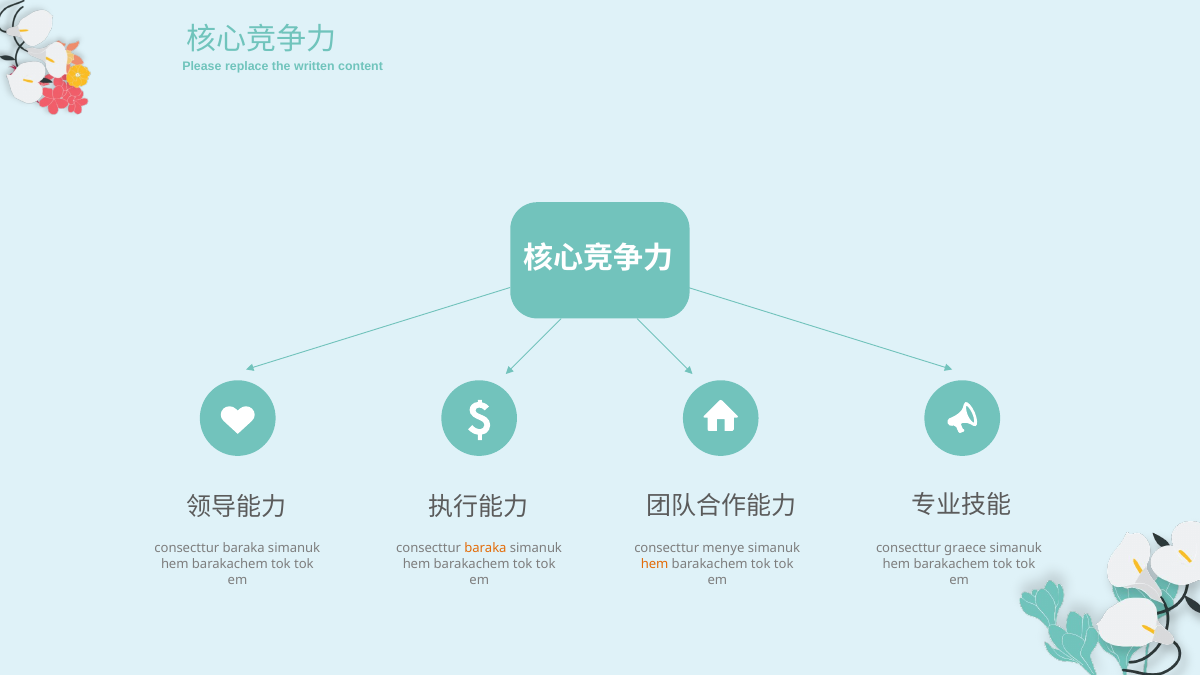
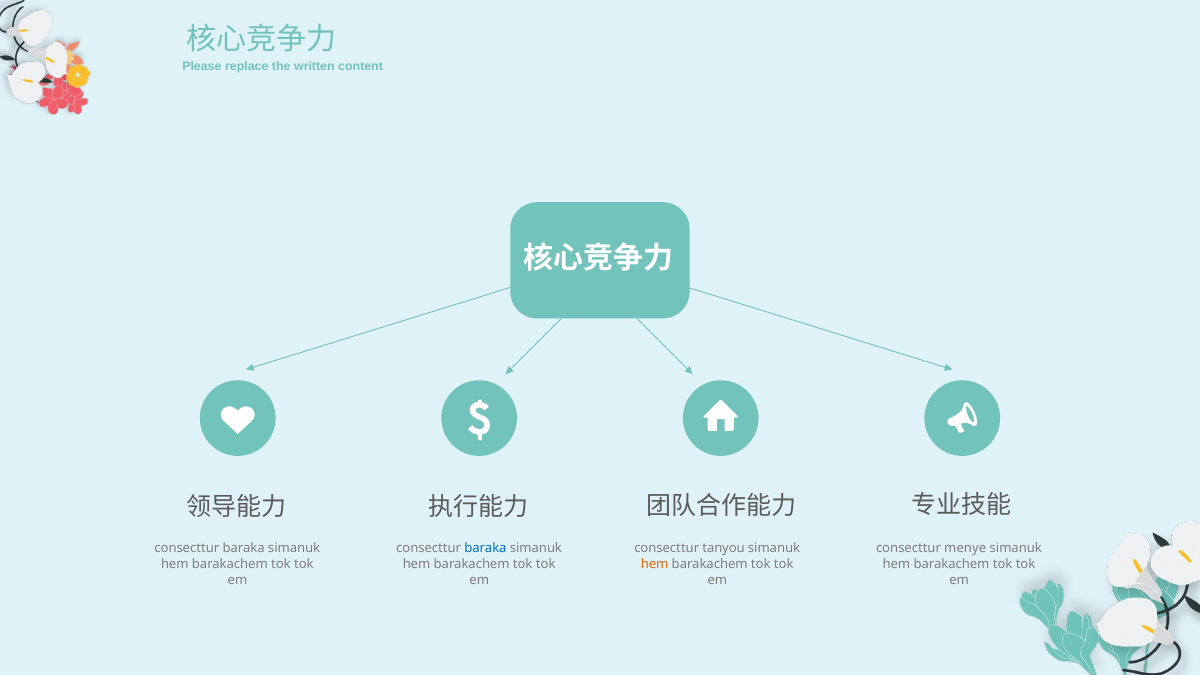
baraka colour: orange -> blue (485, 548)
menye: menye -> tanyou (724, 548)
graece: graece -> menye (965, 548)
